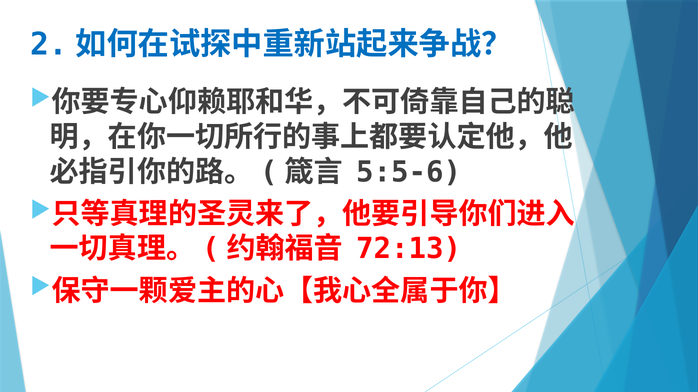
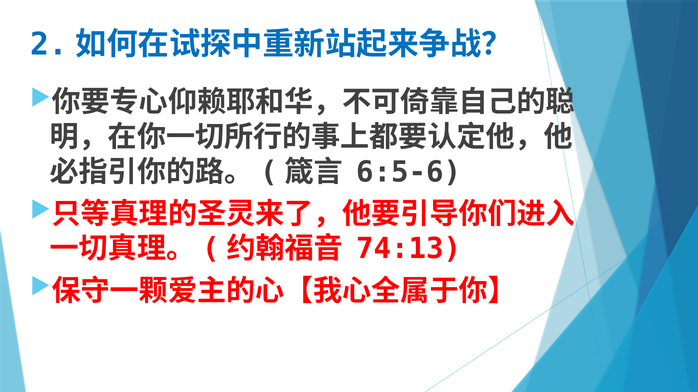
5:5-6: 5:5-6 -> 6:5-6 (409, 172)
72:13: 72:13 -> 74:13 (409, 249)
